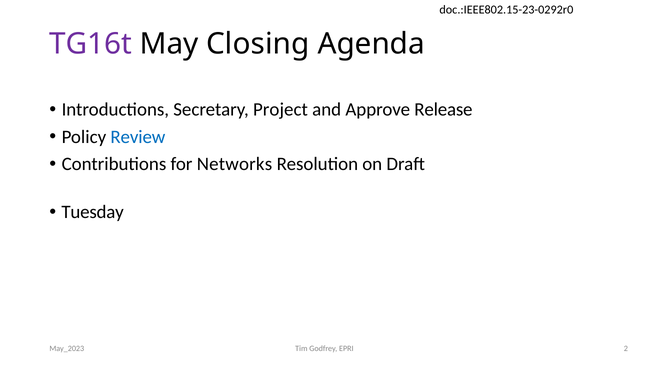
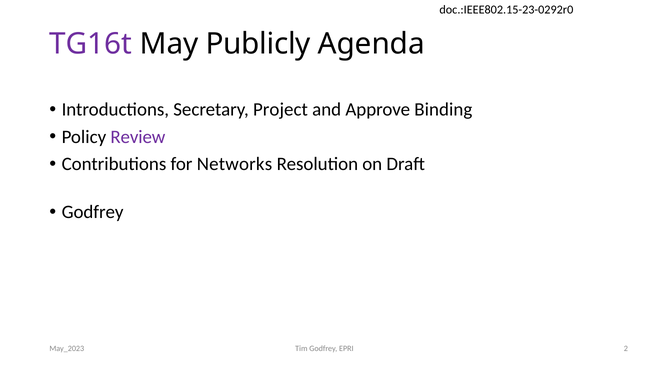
Closing: Closing -> Publicly (258, 44)
Release: Release -> Binding (443, 110)
Review colour: blue -> purple (138, 137)
Tuesday: Tuesday -> Godfrey (93, 212)
